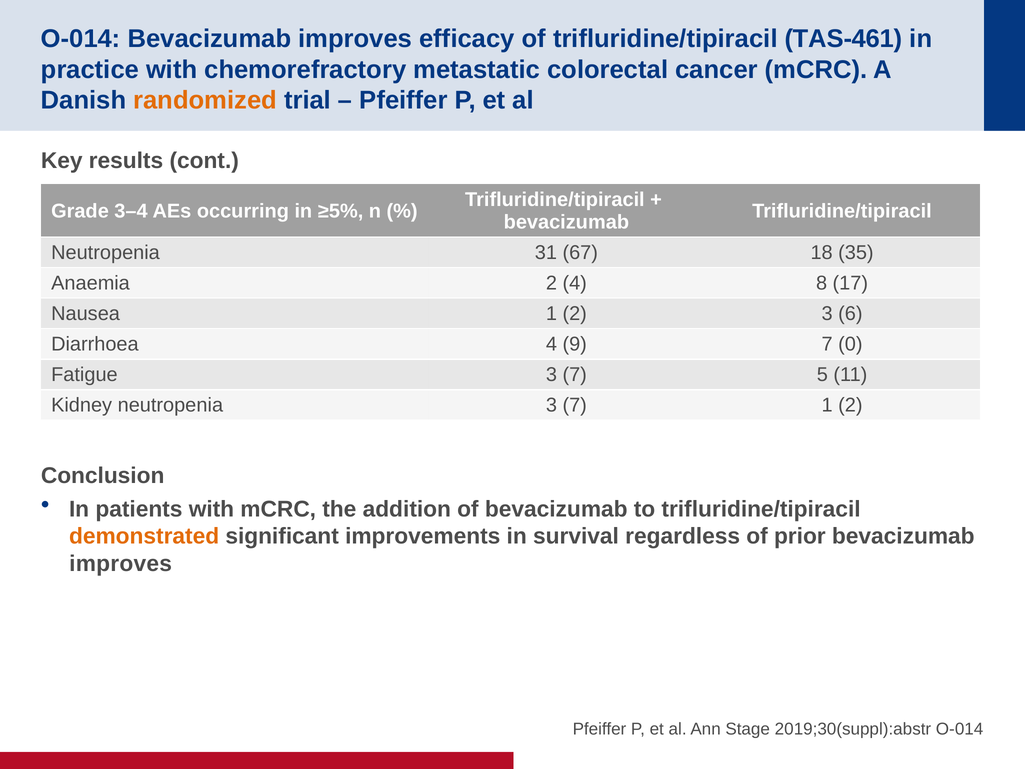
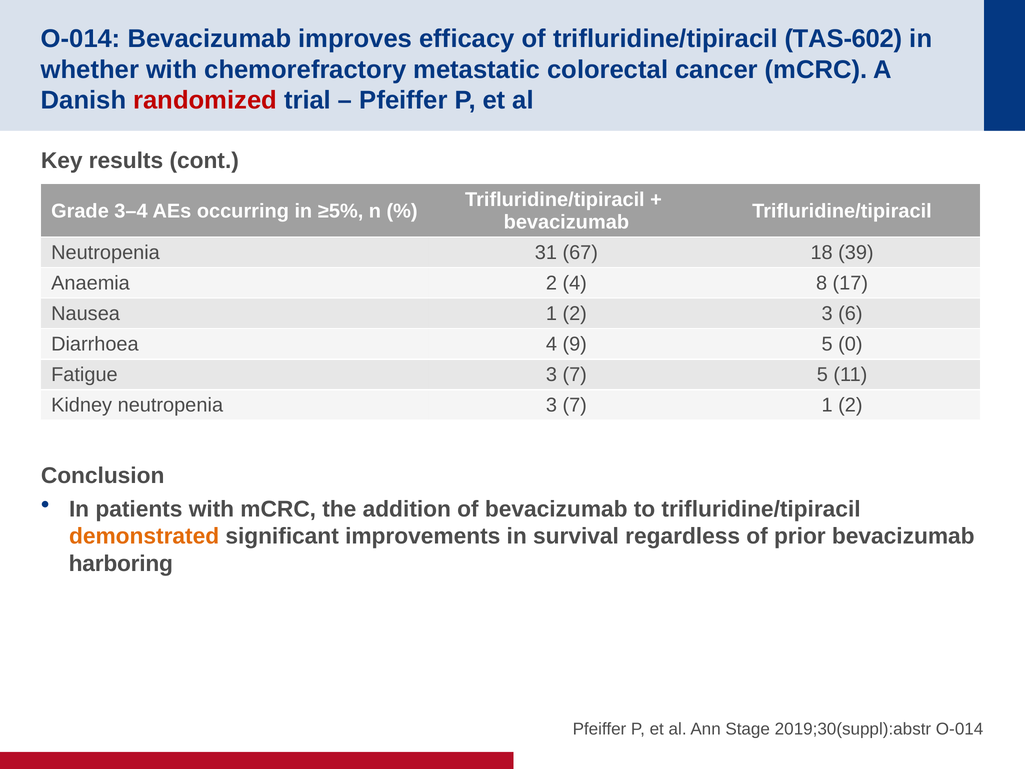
TAS-461: TAS-461 -> TAS-602 (844, 39)
practice: practice -> whether (90, 70)
randomized colour: orange -> red (205, 100)
35: 35 -> 39 (856, 253)
9 7: 7 -> 5 (827, 344)
improves: improves -> harboring (121, 563)
